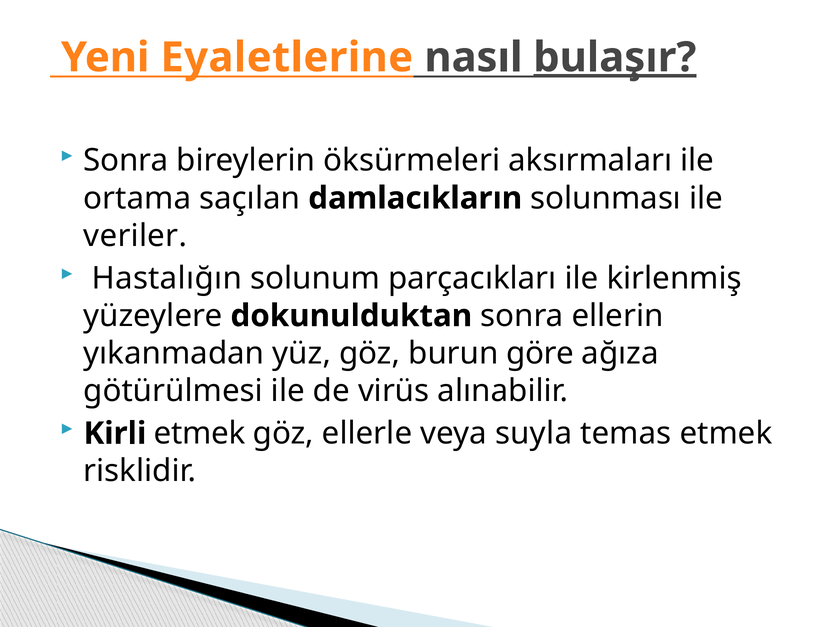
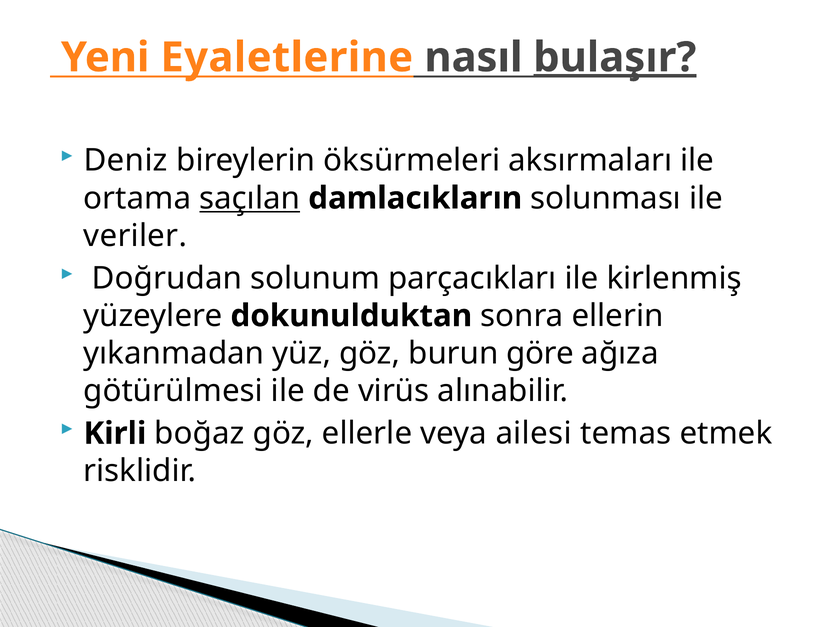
Sonra: Sonra -> Deniz (126, 161)
saçılan underline: none -> present (250, 198)
Hastalığın: Hastalığın -> Doğrudan (167, 278)
Kirli etmek: etmek -> boğaz (199, 433)
suyla: suyla -> ailesi (534, 433)
